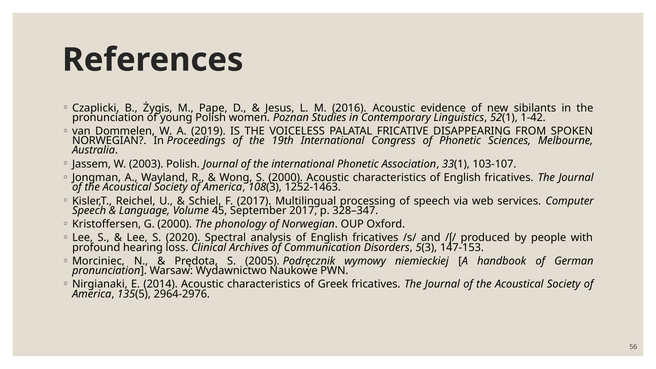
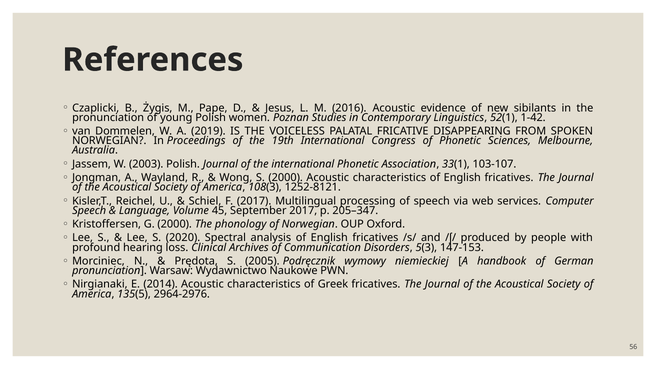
1252-1463: 1252-1463 -> 1252-8121 (313, 187)
328–347: 328–347 -> 205–347 (355, 211)
